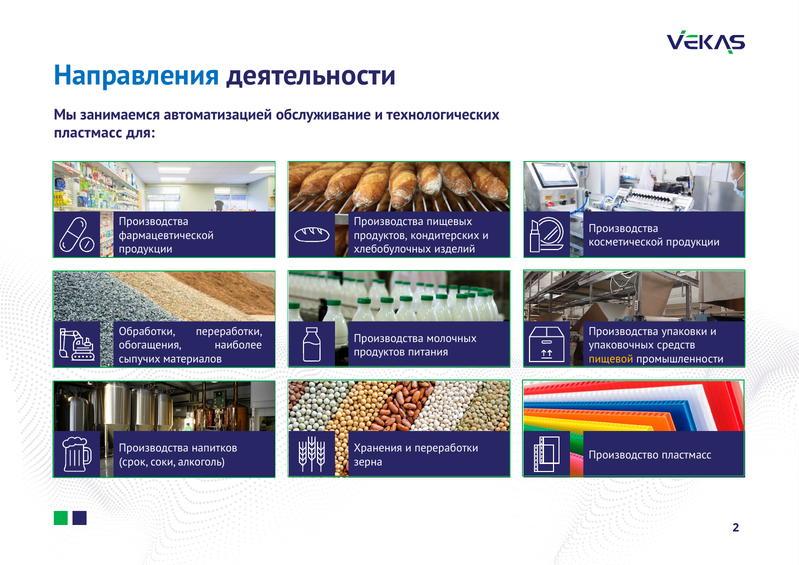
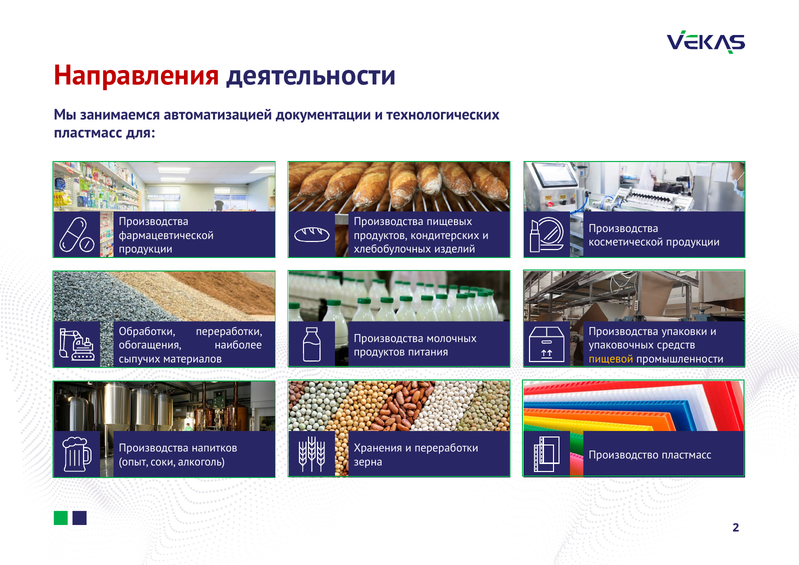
Направления colour: blue -> red (137, 75)
обслуживание: обслуживание -> документации (323, 115)
срок: срок -> опыт (134, 462)
